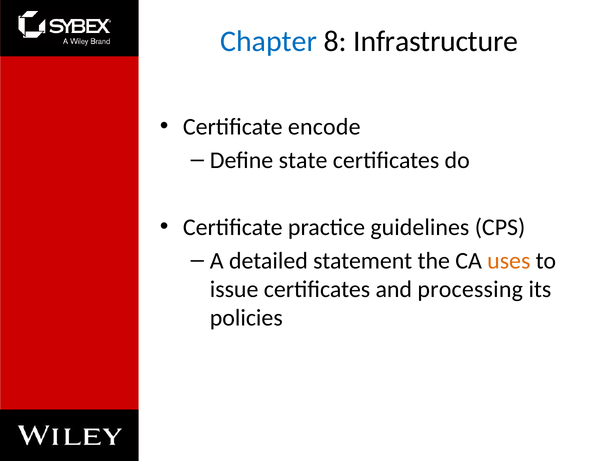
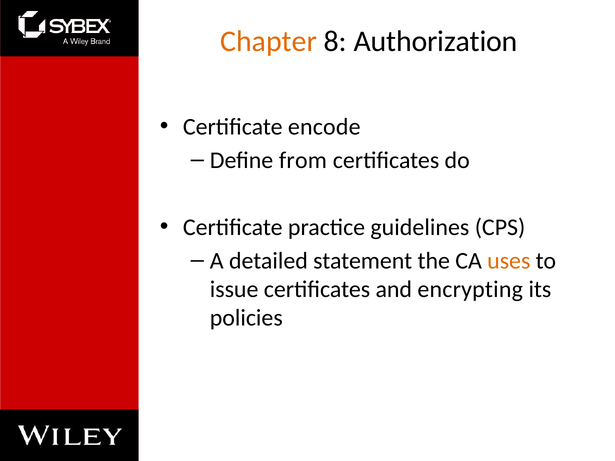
Chapter colour: blue -> orange (269, 42)
Infrastructure: Infrastructure -> Authorization (436, 42)
state: state -> from (303, 160)
processing: processing -> encrypting (470, 289)
